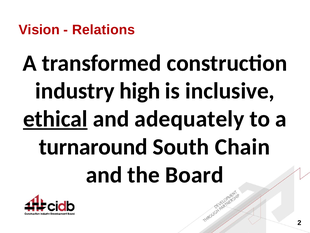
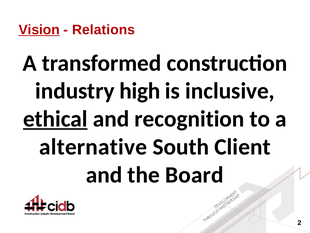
Vision underline: none -> present (39, 30)
adequately: adequately -> recognition (189, 119)
turnaround: turnaround -> alternative (93, 147)
Chain: Chain -> Client (242, 147)
